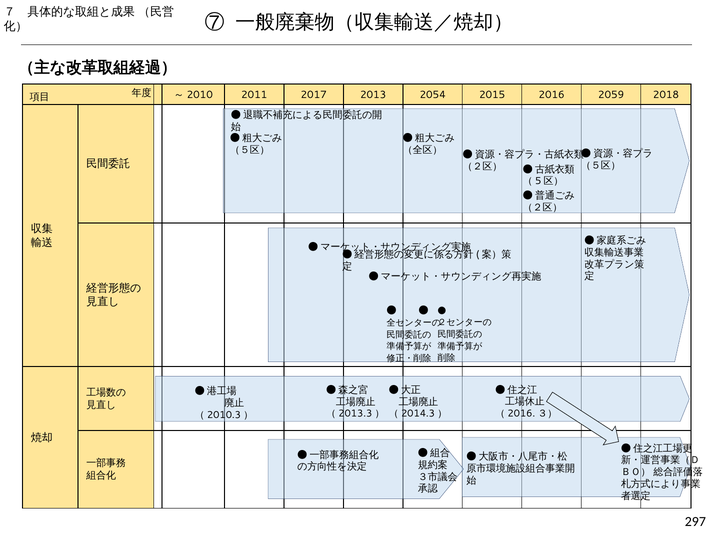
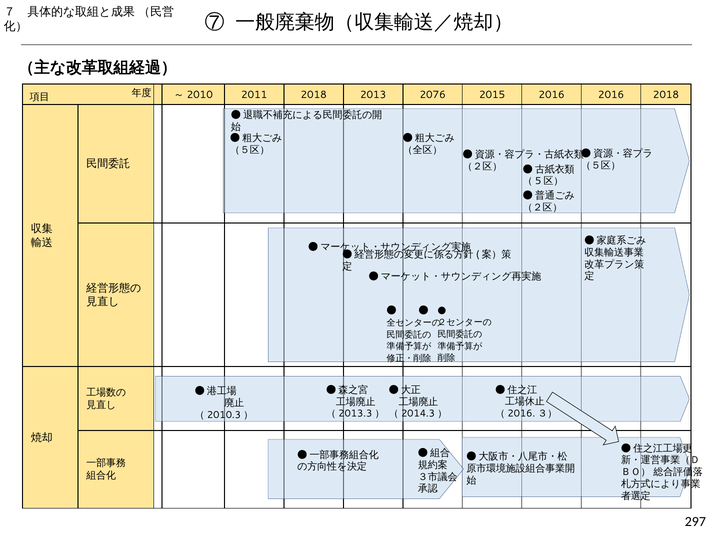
2011 2017: 2017 -> 2018 (314, 95)
2054: 2054 -> 2076 (433, 95)
2016 2059: 2059 -> 2016 (611, 95)
